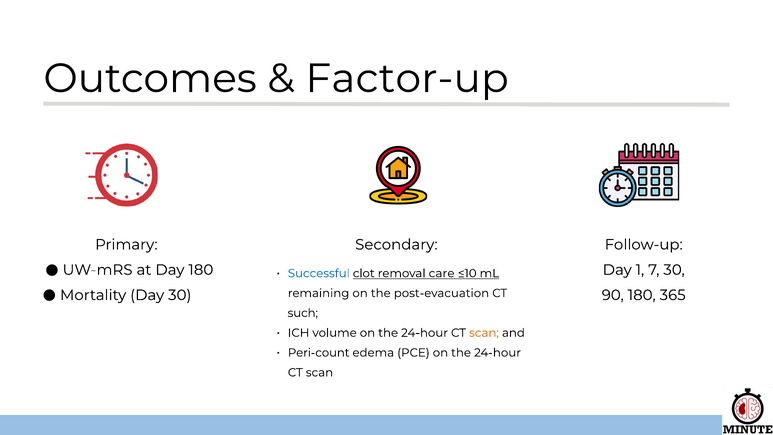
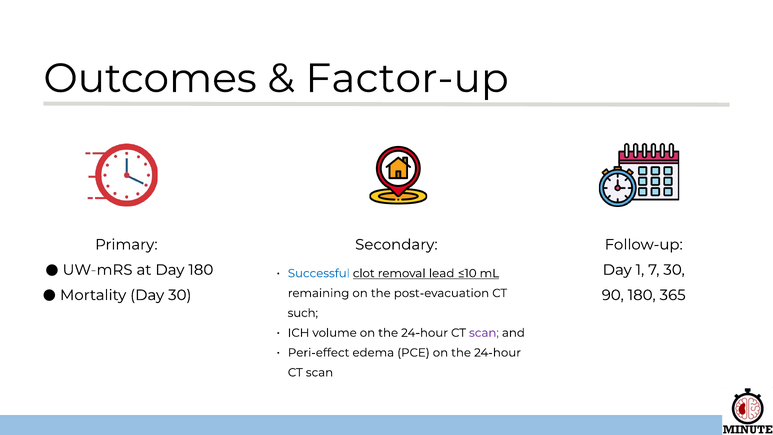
care: care -> lead (442, 273)
scan colour: orange -> purple (484, 333)
Peri-count: Peri-count -> Peri-effect (319, 353)
